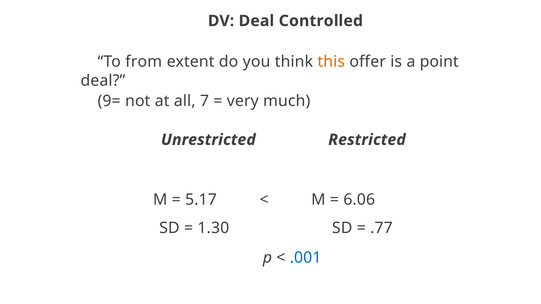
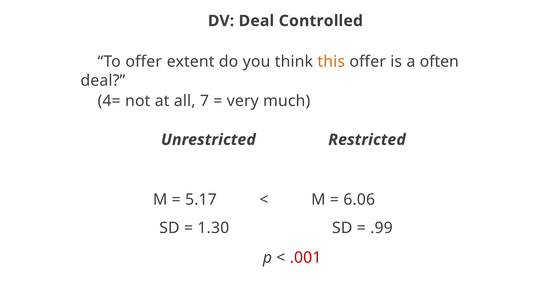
To from: from -> offer (144, 62)
point: point -> often (439, 62)
9=: 9= -> 4= (109, 101)
.77: .77 -> .99 (381, 228)
.001 colour: blue -> red (306, 258)
